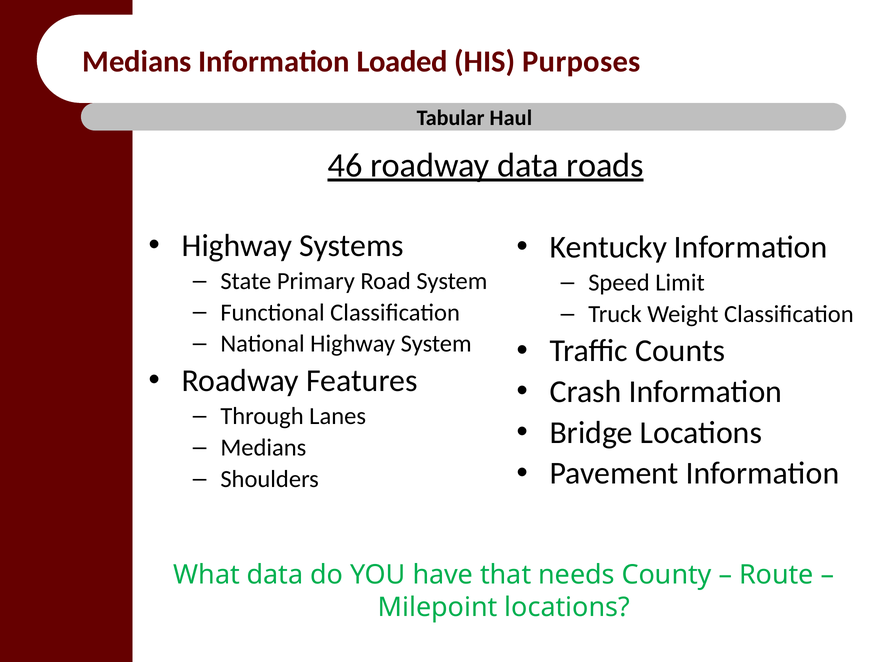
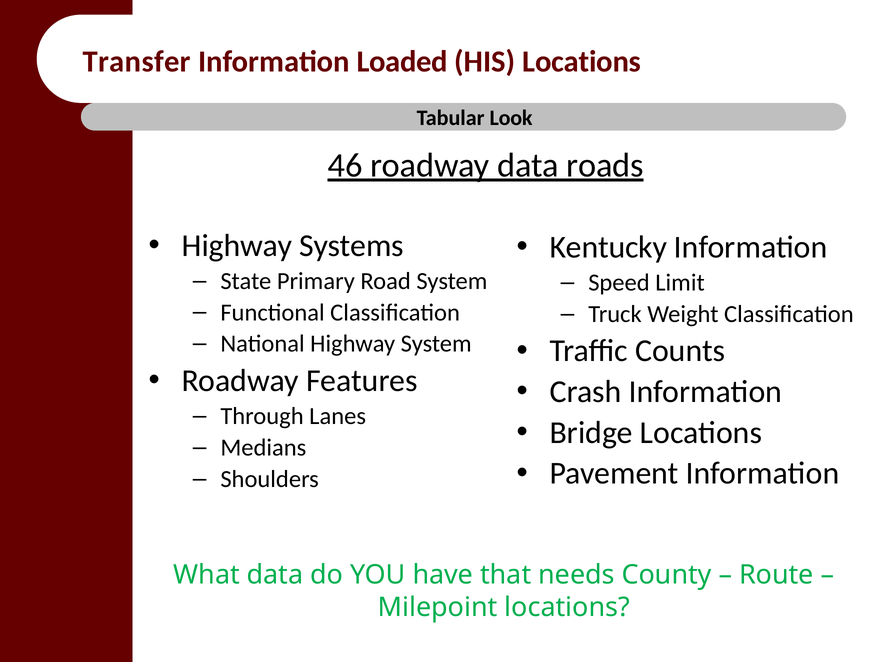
Medians: Medians -> Transfer (137, 62)
HIS Purposes: Purposes -> Locations (582, 62)
Haul: Haul -> Look (511, 118)
